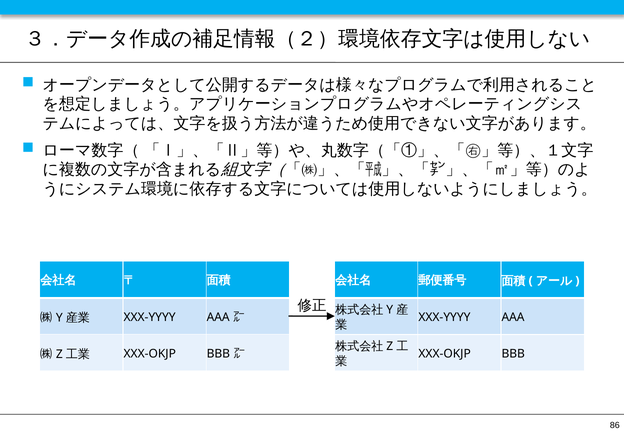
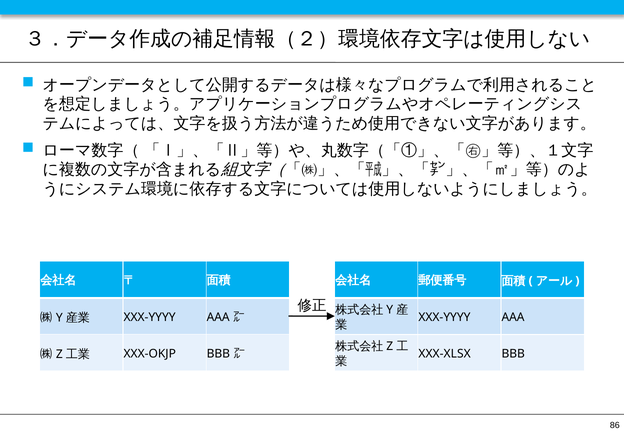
XXX-OKJP: XXX-OKJP -> XXX-XLSX (445, 354)
